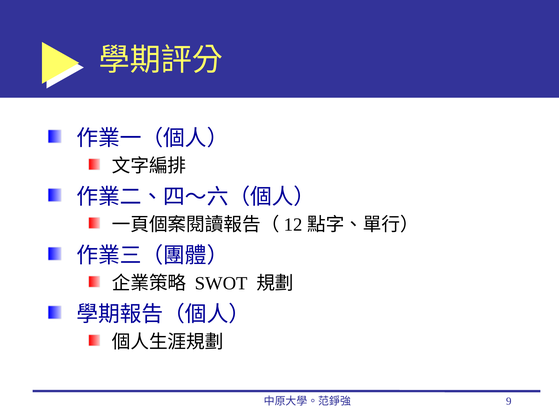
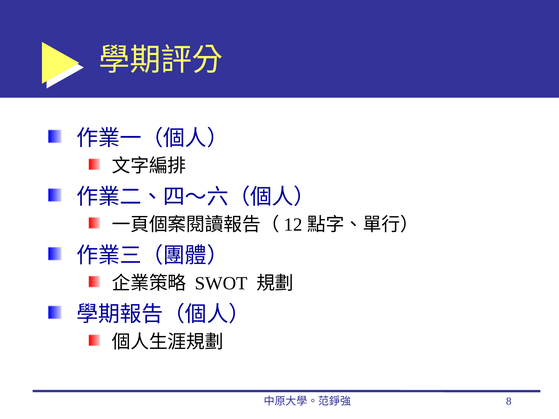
9: 9 -> 8 (509, 401)
